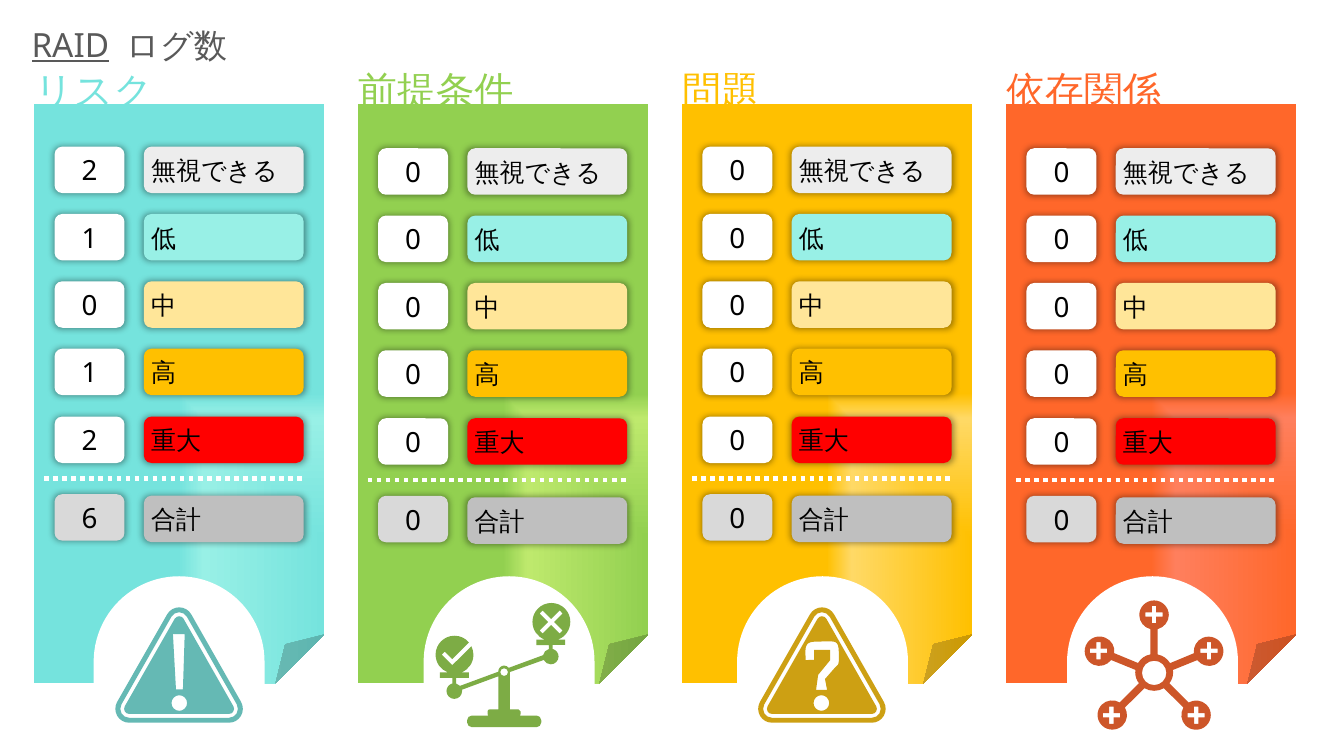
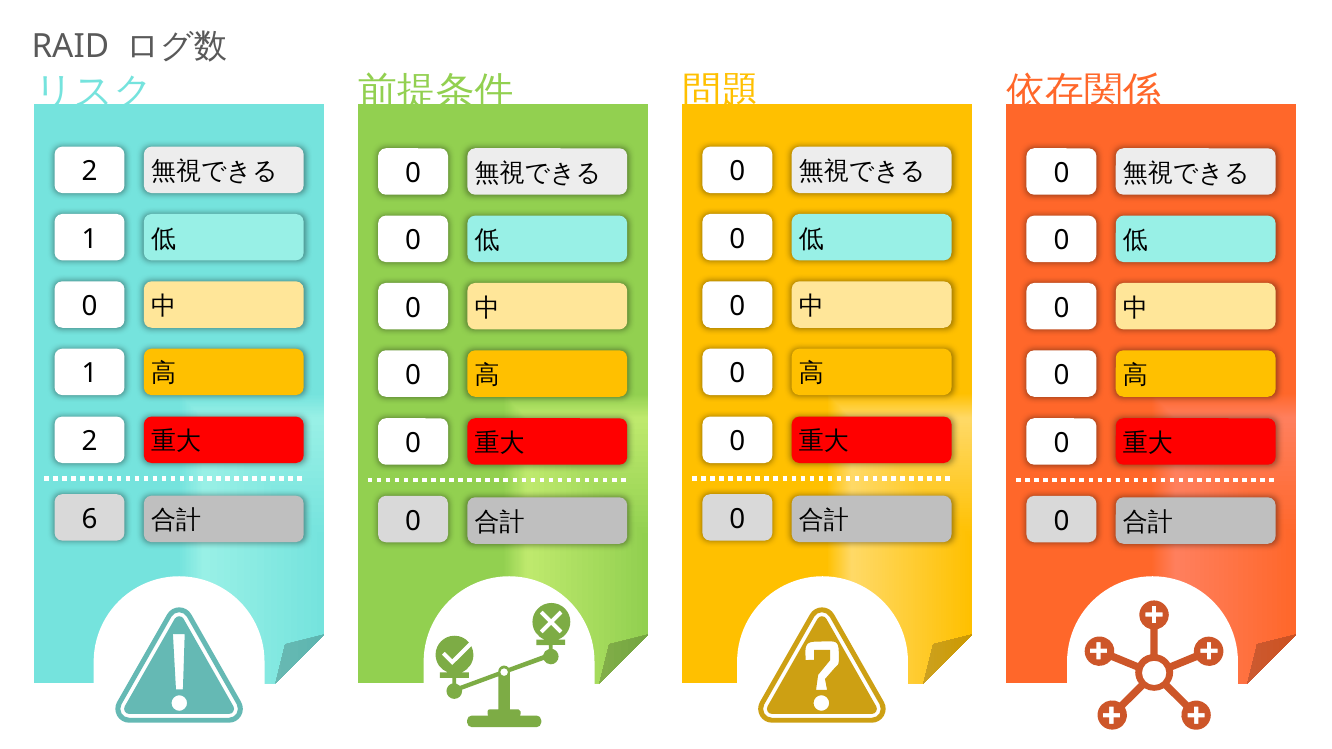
RAID underline: present -> none (70, 46)
